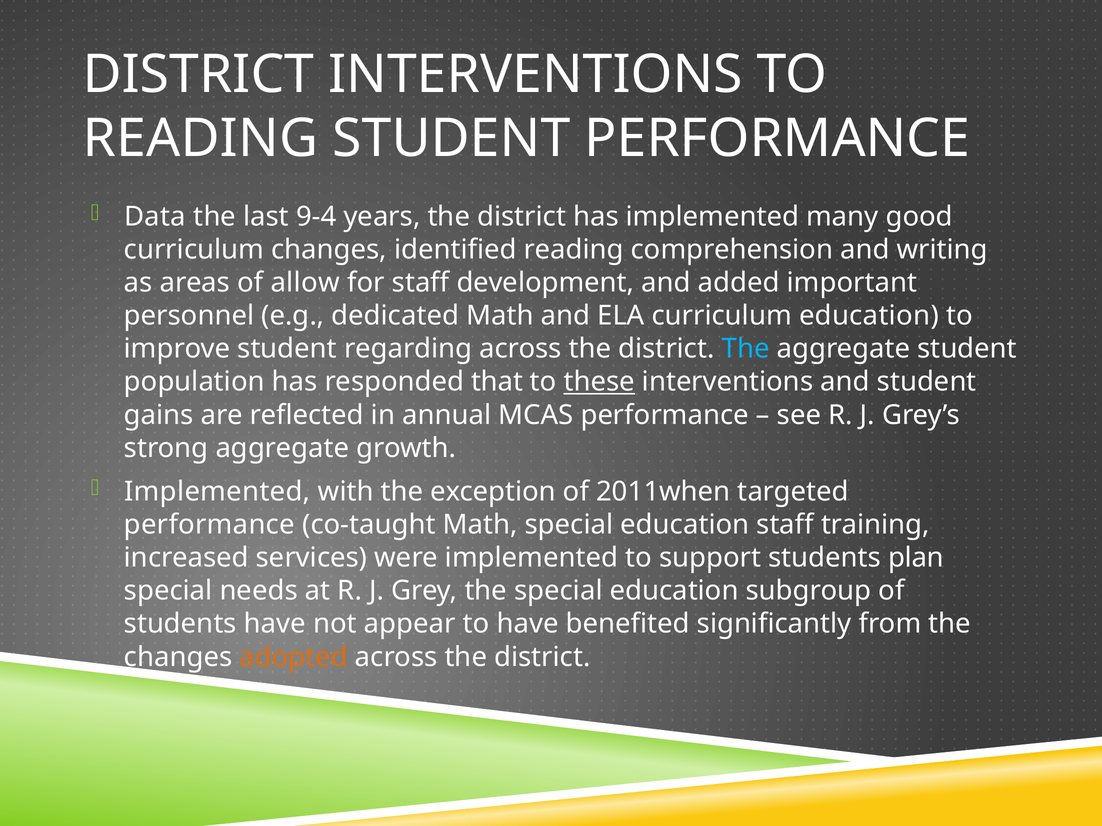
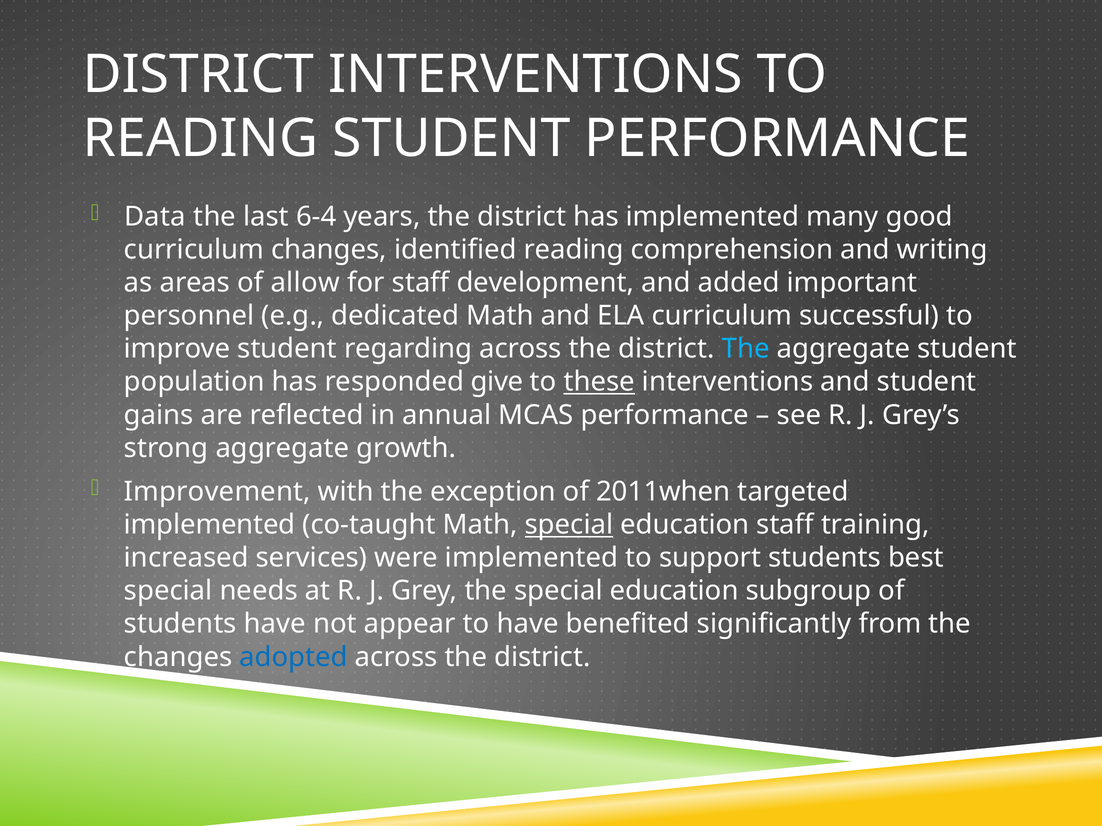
9-4: 9-4 -> 6-4 (316, 217)
curriculum education: education -> successful (869, 316)
that: that -> give (497, 382)
Implemented: Implemented -> Improvement (217, 492)
performance: performance -> implemented (210, 525)
special underline: none -> present (569, 525)
plan: plan -> best (916, 558)
adopted colour: orange -> blue (294, 657)
